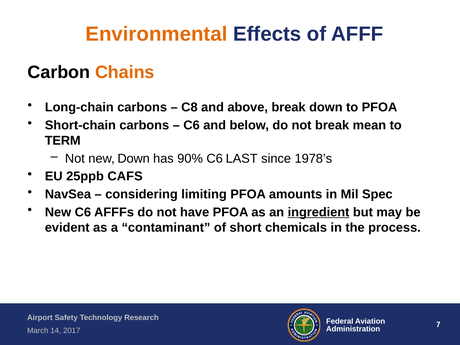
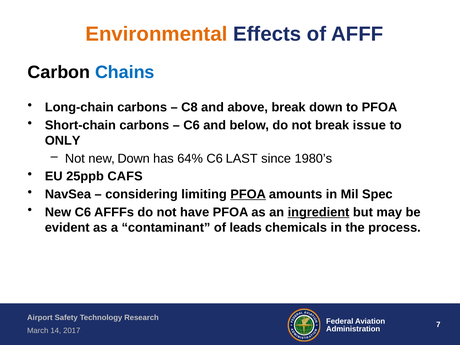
Chains colour: orange -> blue (125, 72)
mean: mean -> issue (369, 125)
TERM: TERM -> ONLY (63, 141)
90%: 90% -> 64% (190, 158)
1978’s: 1978’s -> 1980’s (313, 158)
PFOA underline: none -> present (248, 194)
short: short -> leads (246, 227)
